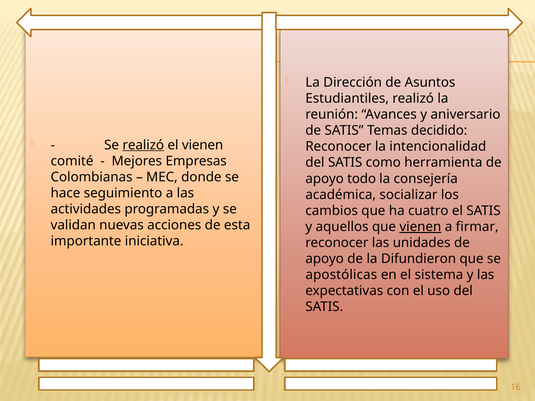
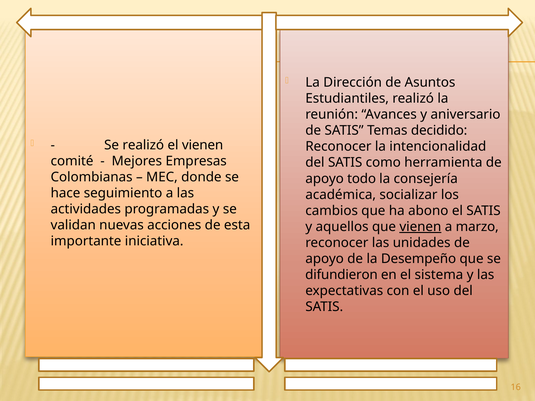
realizó underline: present -> none (143, 145)
cuatro: cuatro -> abono (428, 211)
firmar: firmar -> marzo (477, 227)
Difundieron: Difundieron -> Desempeño (419, 259)
apostólicas: apostólicas -> difundieron (341, 275)
